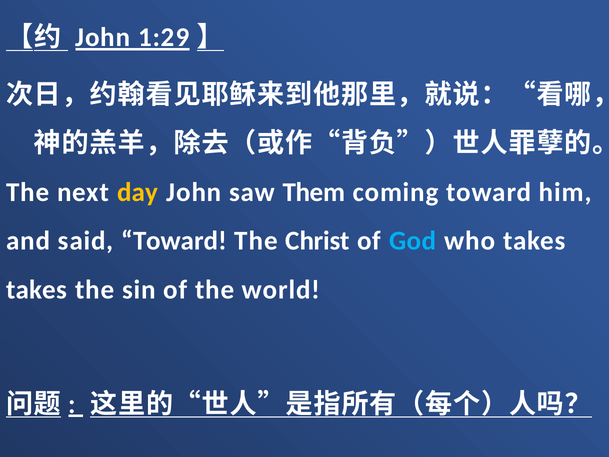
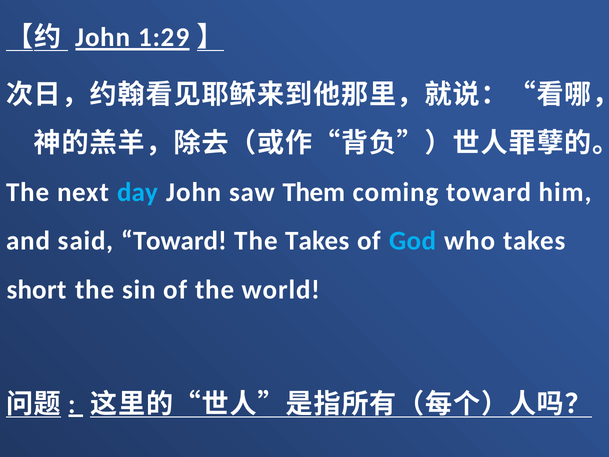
day colour: yellow -> light blue (138, 192)
The Christ: Christ -> Takes (317, 241)
takes: takes -> short (37, 289)
